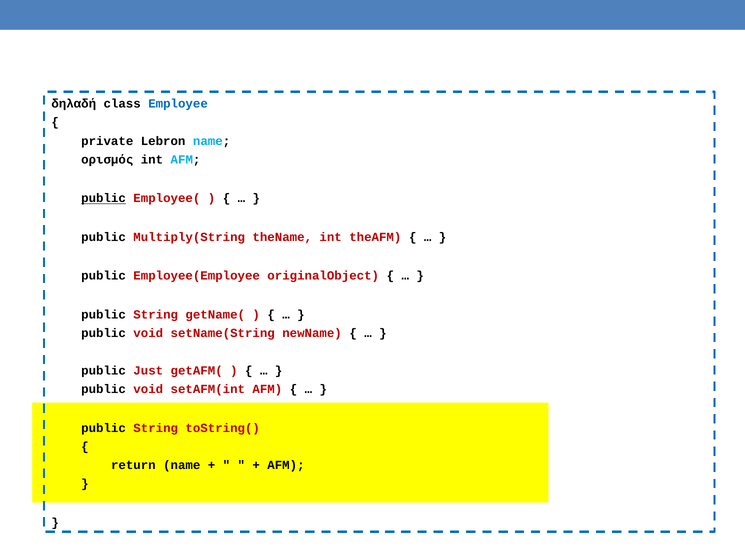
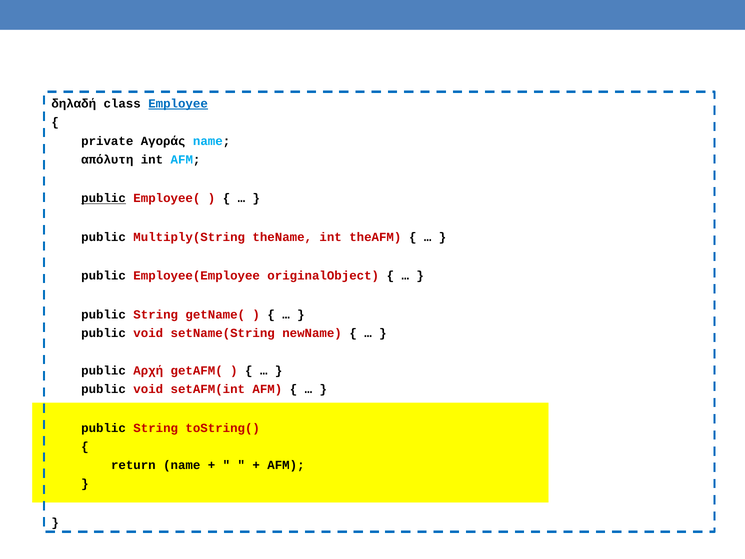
Employee underline: none -> present (178, 104)
Lebron: Lebron -> Αγοράς (163, 141)
ορισμός: ορισμός -> απόλυτη (107, 160)
Just: Just -> Αρχή (148, 370)
